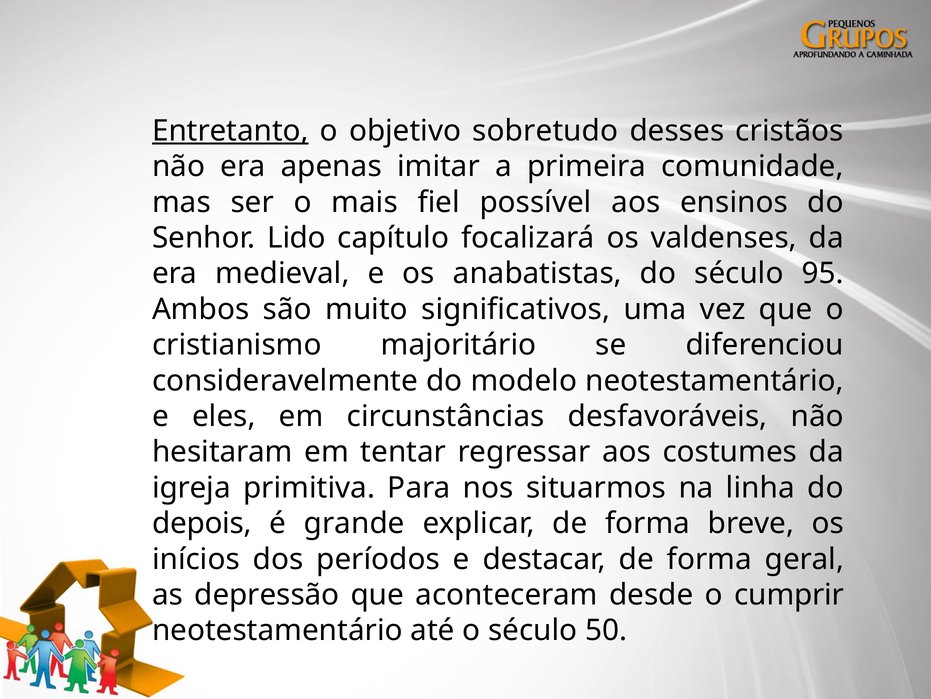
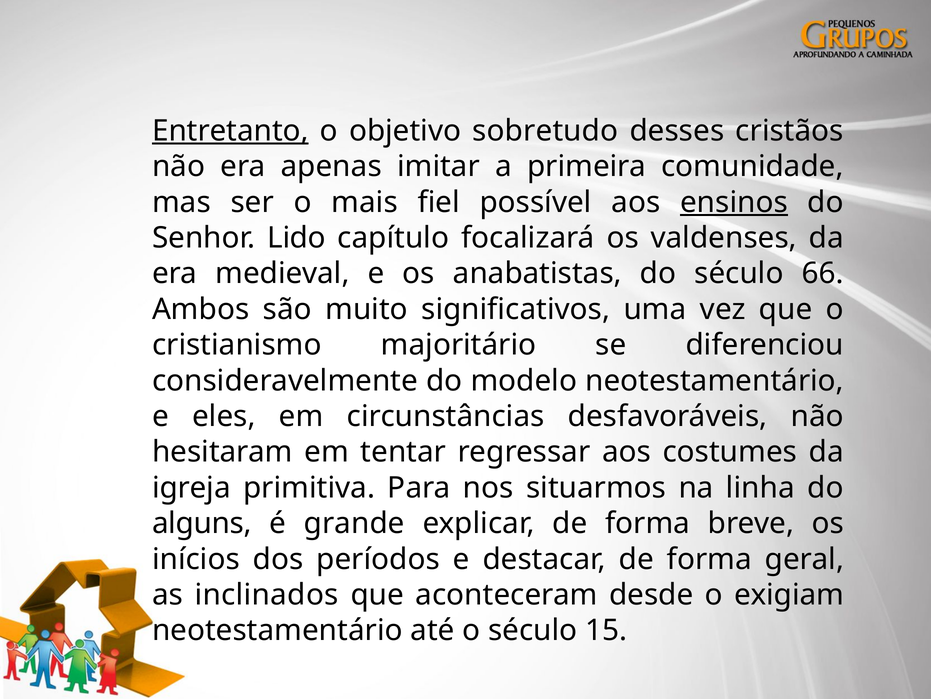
ensinos underline: none -> present (734, 202)
95: 95 -> 66 (823, 273)
depois: depois -> alguns (202, 523)
depressão: depressão -> inclinados (267, 594)
cumprir: cumprir -> exigiam (789, 594)
50: 50 -> 15 (606, 630)
